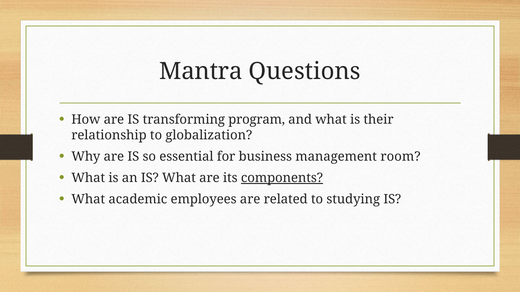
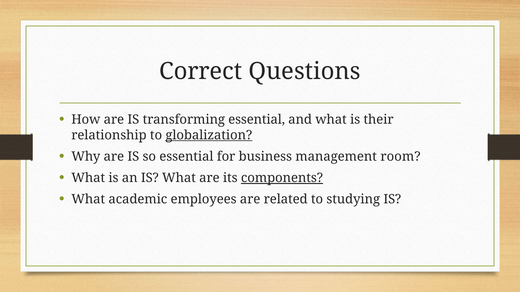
Mantra: Mantra -> Correct (201, 71)
transforming program: program -> essential (257, 120)
globalization underline: none -> present (209, 135)
